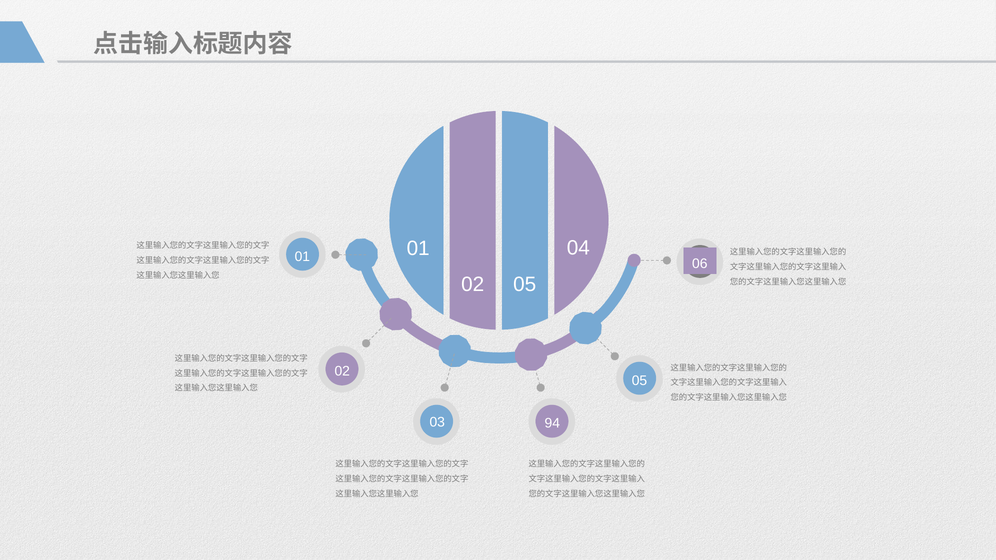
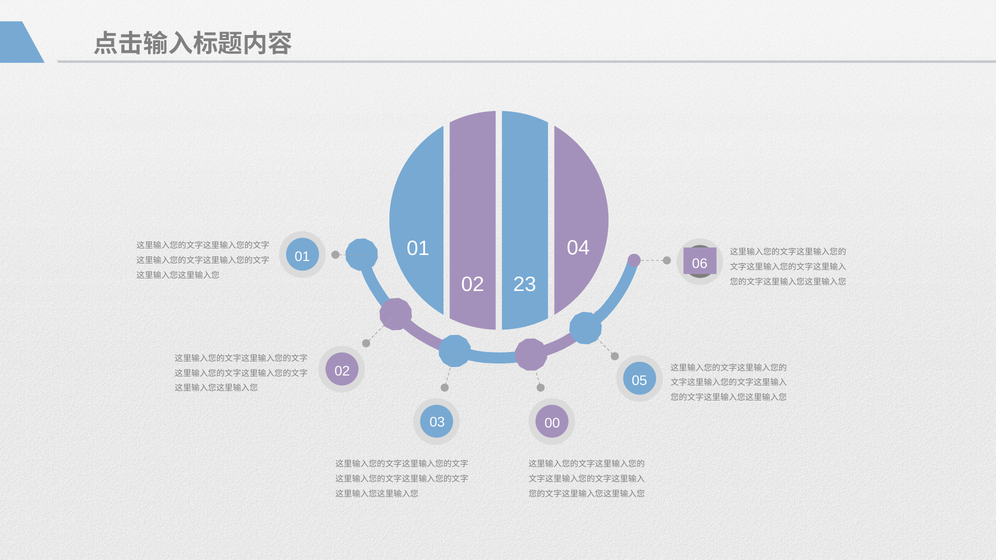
02 05: 05 -> 23 (525, 285)
94: 94 -> 00 (552, 423)
